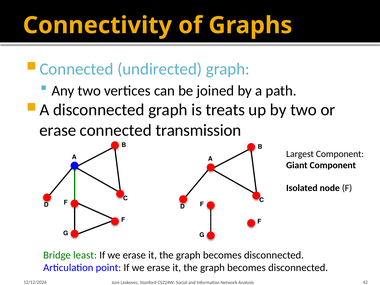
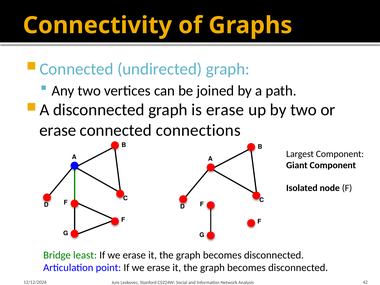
is treats: treats -> erase (225, 110)
transmission: transmission -> connections (198, 130)
